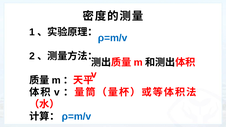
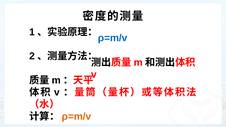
ρ=m/v colour: blue -> orange (77, 116)
